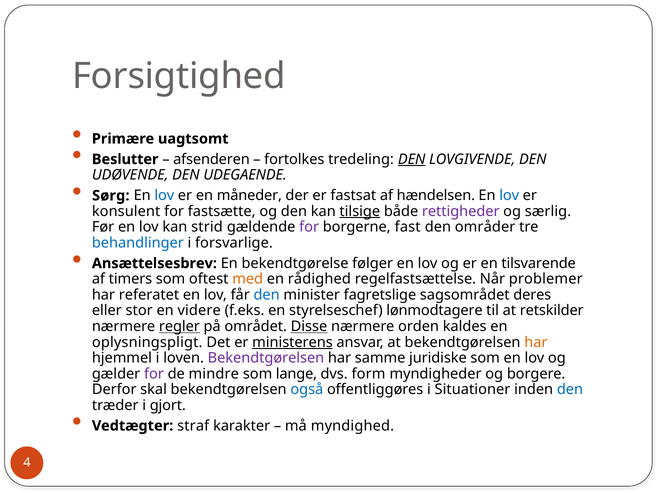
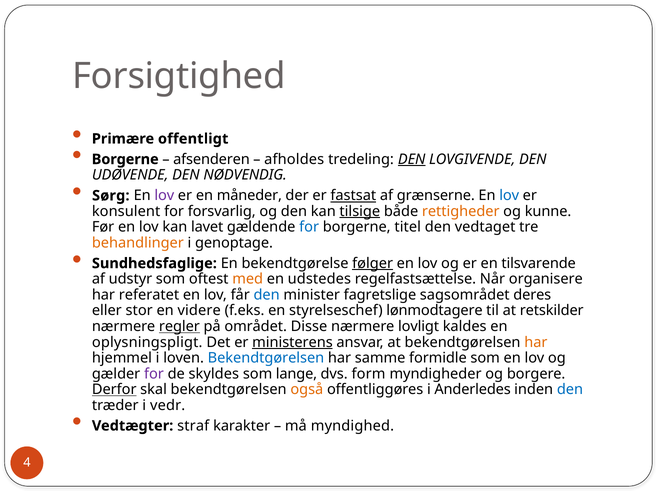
uagtsomt: uagtsomt -> offentligt (193, 139)
Beslutter: Beslutter -> Borgerne (125, 159)
fortolkes: fortolkes -> afholdes (294, 159)
UDEGAENDE: UDEGAENDE -> NØDVENDIG (245, 175)
lov colour: blue -> purple (164, 195)
fastsat underline: none -> present (353, 195)
hændelsen: hændelsen -> grænserne (436, 195)
fastsætte: fastsætte -> forsvarlig (222, 211)
rettigheder colour: purple -> orange (461, 211)
særlig: særlig -> kunne (548, 211)
strid: strid -> lavet (207, 227)
for colour: purple -> blue (309, 227)
fast: fast -> titel (408, 227)
områder: områder -> vedtaget (485, 227)
behandlinger colour: blue -> orange (138, 243)
forsvarlige: forsvarlige -> genoptage (234, 243)
Ansættelsesbrev: Ansættelsesbrev -> Sundhedsfaglige (154, 263)
følger underline: none -> present (373, 263)
timers: timers -> udstyr (130, 279)
rådighed: rådighed -> udstedes (319, 279)
problemer: problemer -> organisere (546, 279)
Disse underline: present -> none (309, 326)
orden: orden -> lovligt (419, 326)
Bekendtgørelsen colour: purple -> blue (266, 358)
juridiske: juridiske -> formidle (438, 358)
mindre: mindre -> skyldes (214, 374)
Derfor underline: none -> present (114, 389)
også colour: blue -> orange (307, 389)
Situationer: Situationer -> Anderledes (473, 389)
gjort: gjort -> vedr (168, 405)
